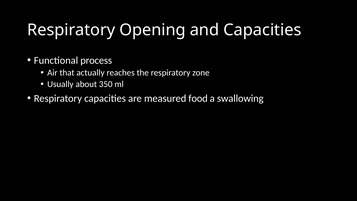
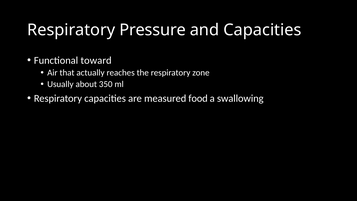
Opening: Opening -> Pressure (153, 30)
process: process -> toward (96, 60)
